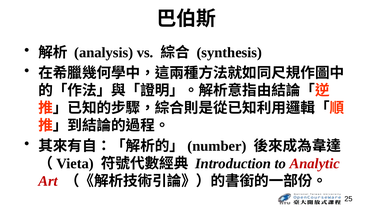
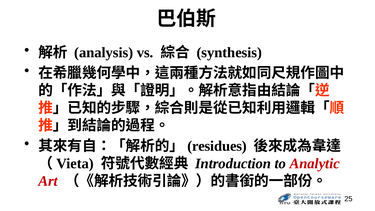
number: number -> residues (217, 146)
